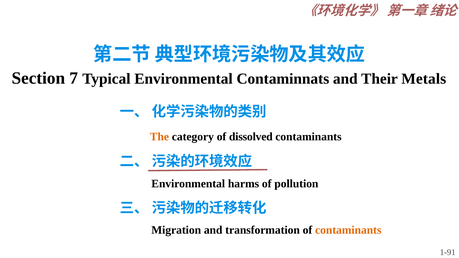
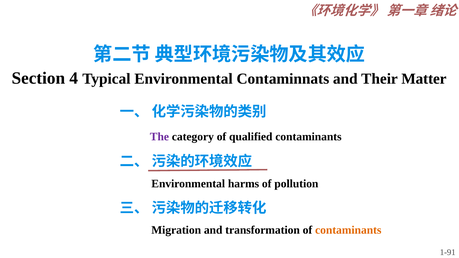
7: 7 -> 4 (74, 78)
Metals: Metals -> Matter (424, 79)
The colour: orange -> purple (159, 137)
dissolved: dissolved -> qualified (251, 137)
